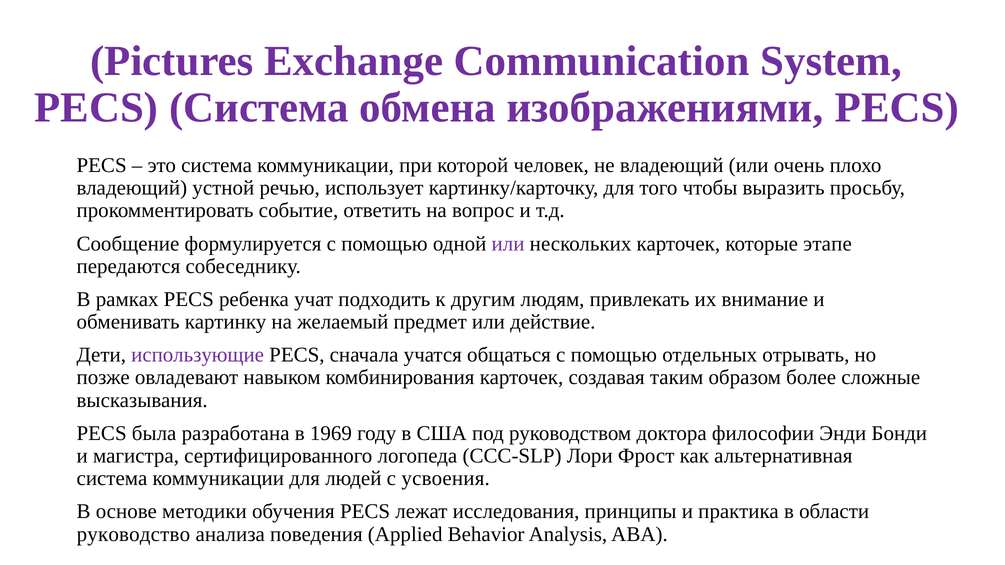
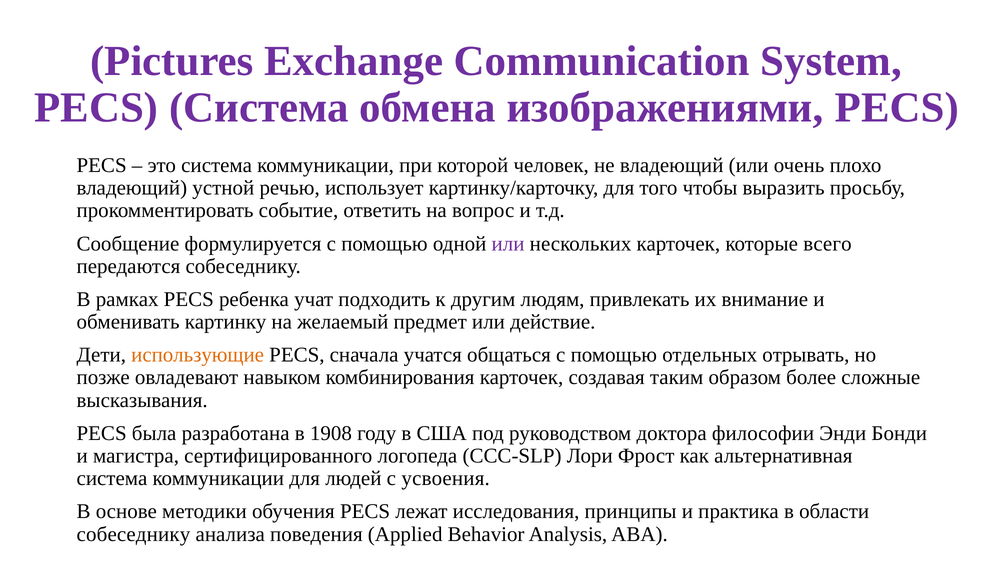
этапе: этапе -> всего (828, 244)
использующие colour: purple -> orange (198, 355)
1969: 1969 -> 1908 (331, 433)
руководство: руководство -> собеседнику (133, 534)
